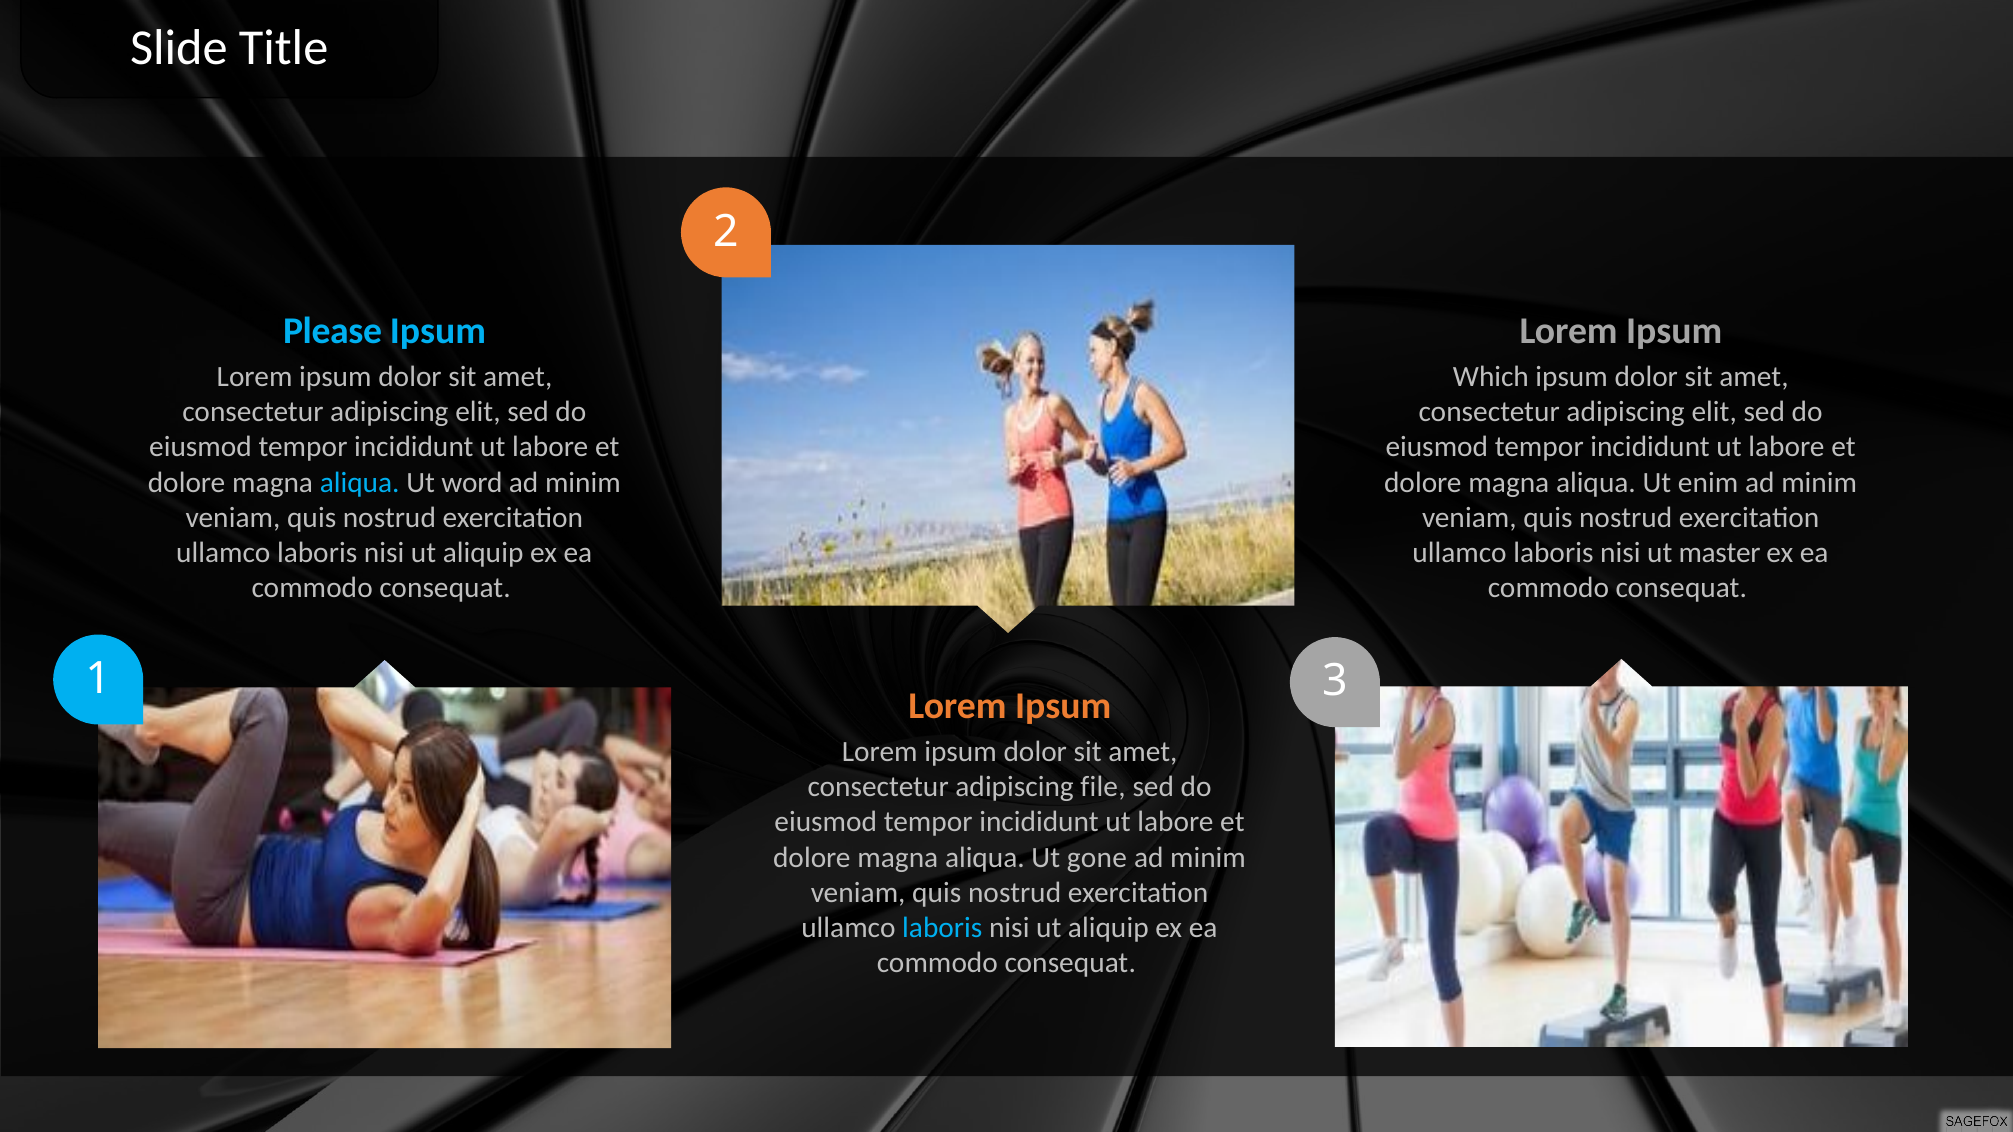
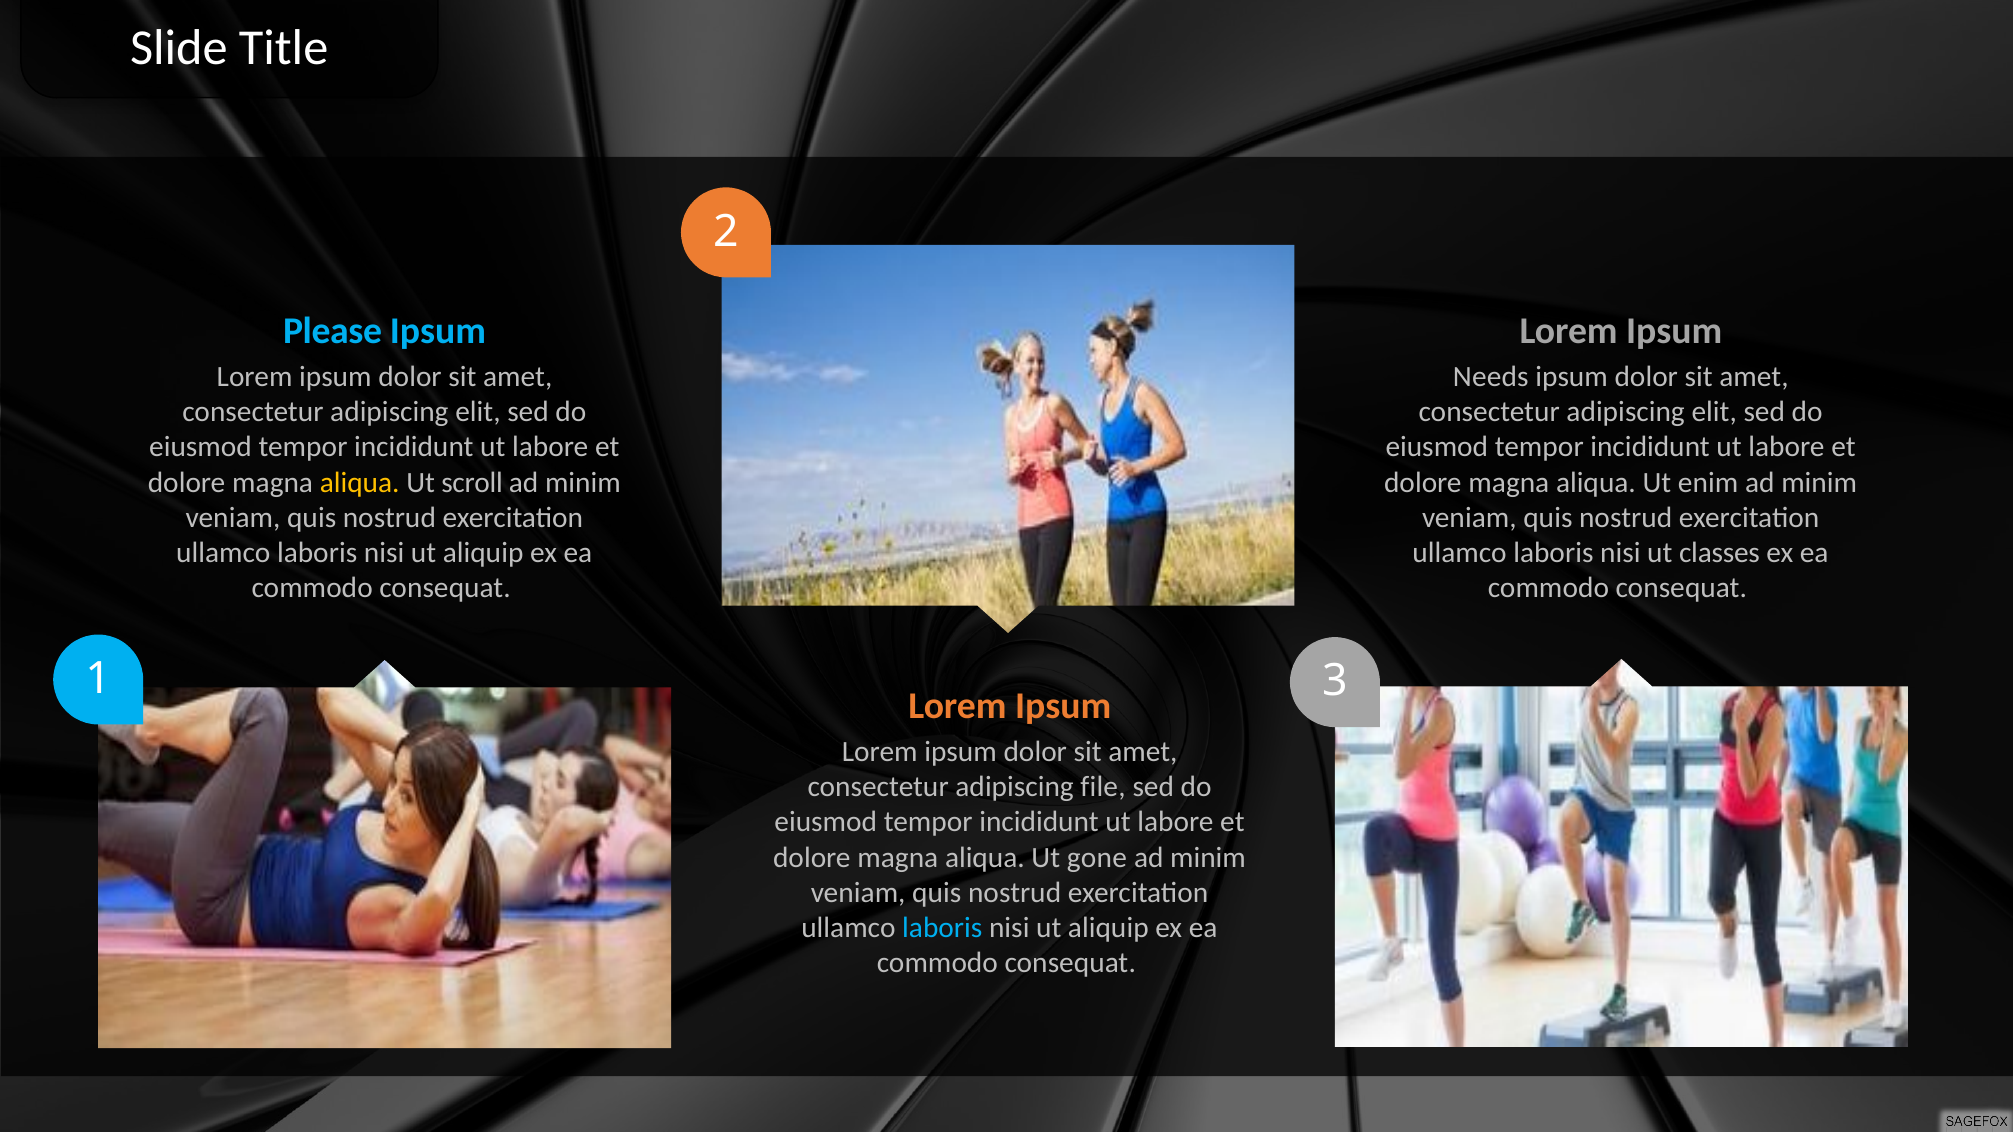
Which: Which -> Needs (1491, 377)
aliqua colour: light blue -> yellow (360, 483)
word: word -> scroll (472, 483)
master: master -> classes (1720, 553)
